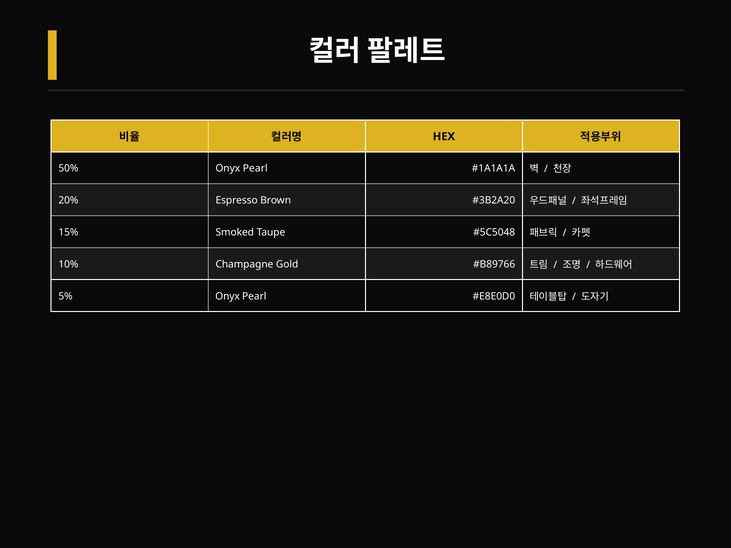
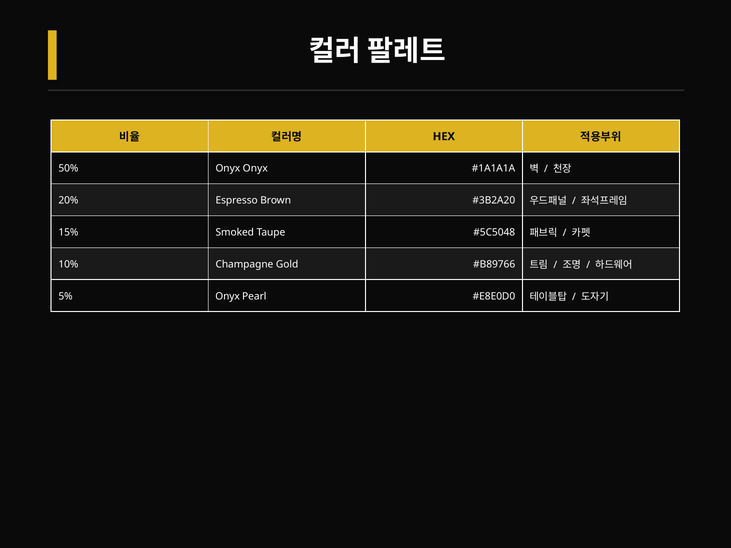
50% Onyx Pearl: Pearl -> Onyx (255, 168)
